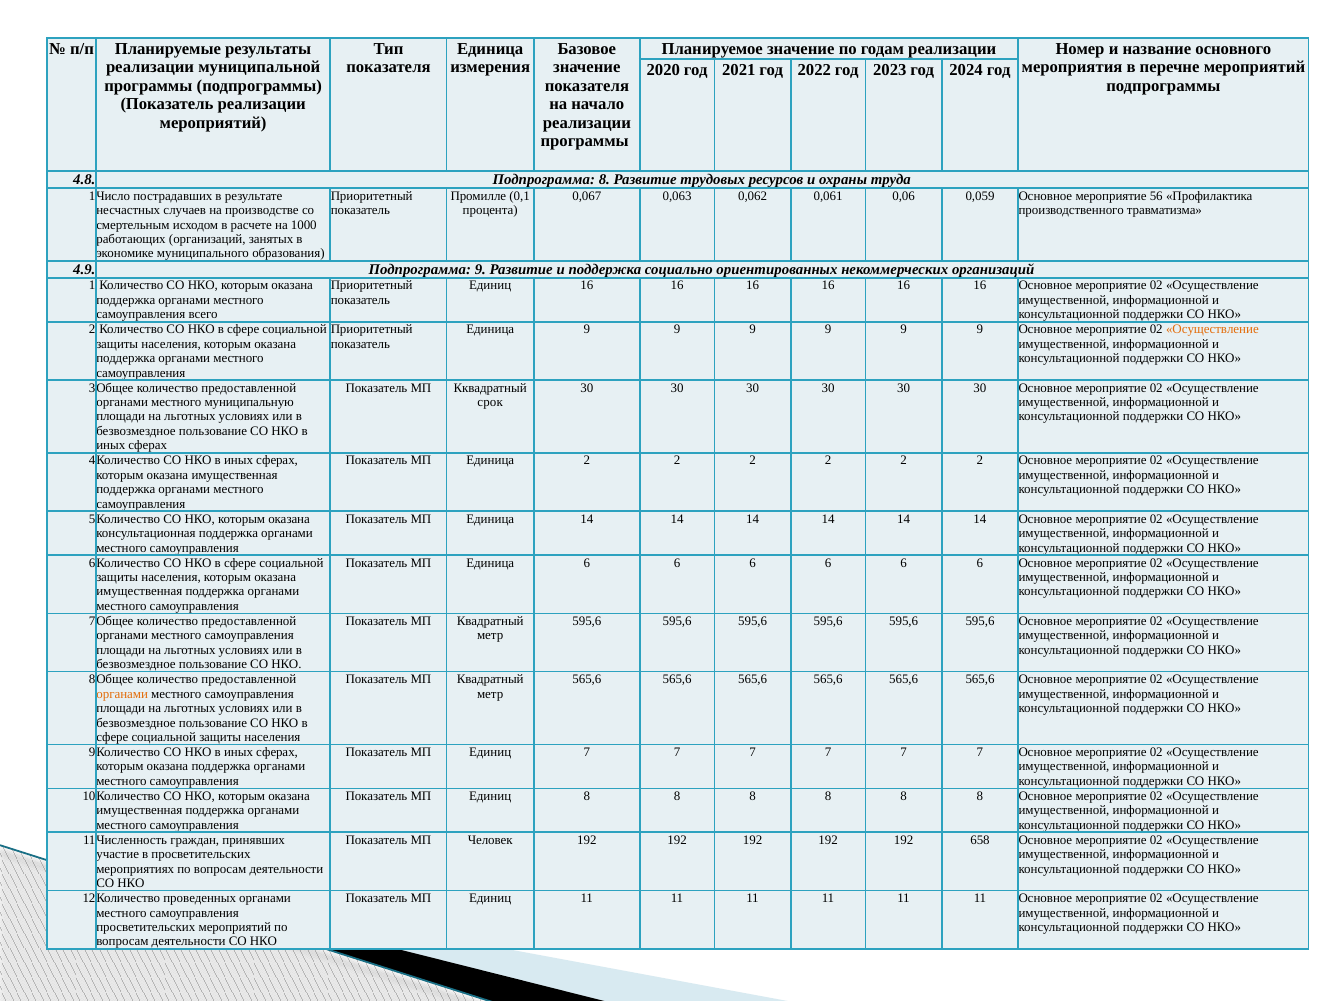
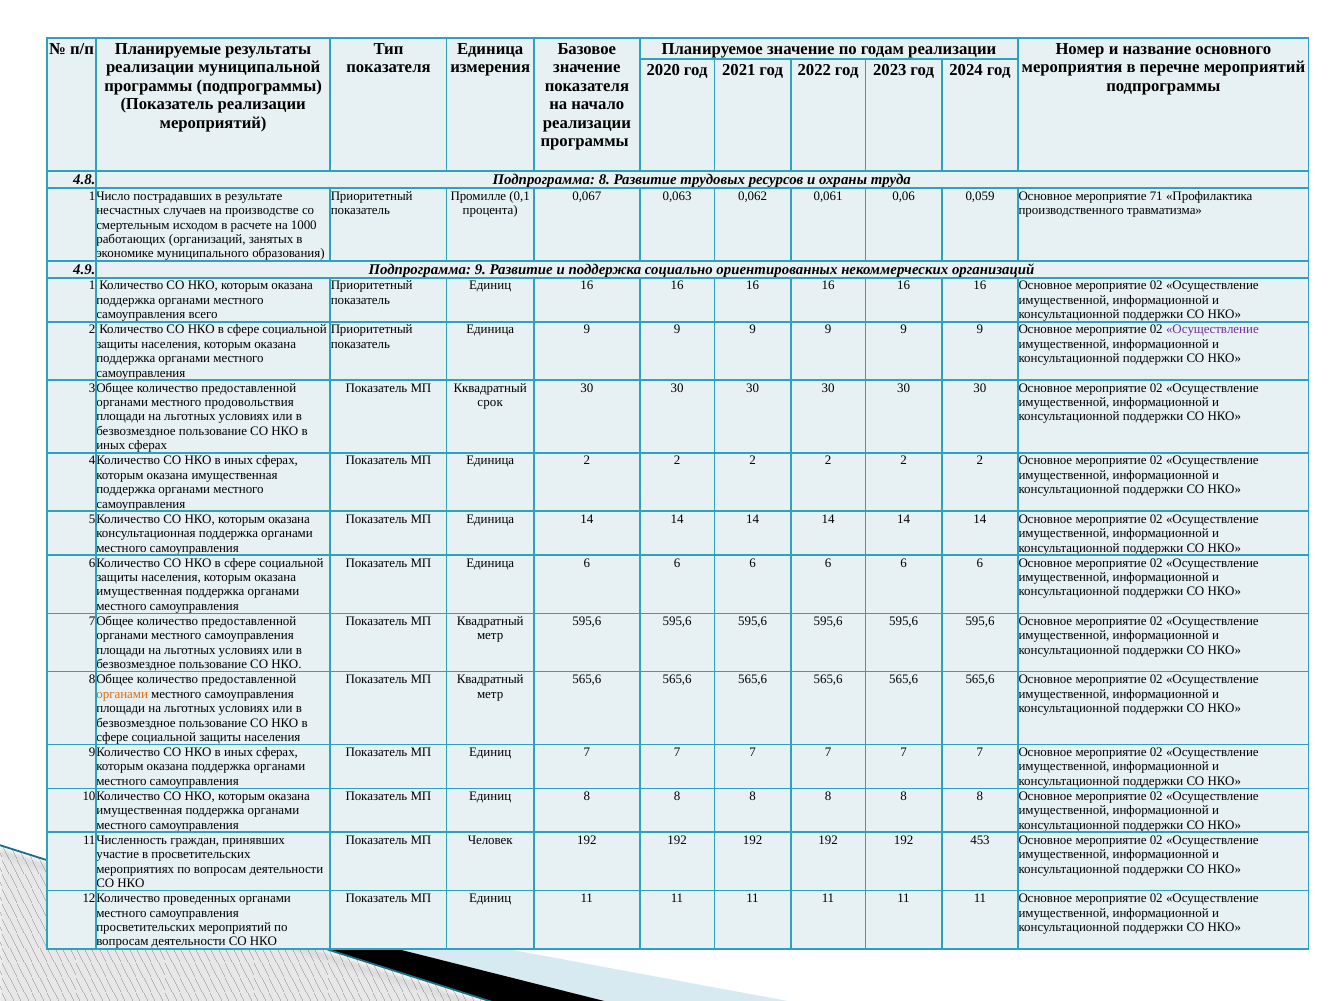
56: 56 -> 71 (1156, 196)
Осуществление colour: orange -> purple (1212, 330)
муниципальную: муниципальную -> продовольствия (249, 402)
658: 658 -> 453 (980, 840)
